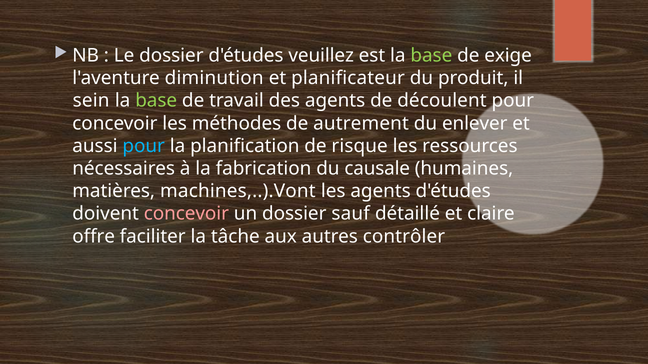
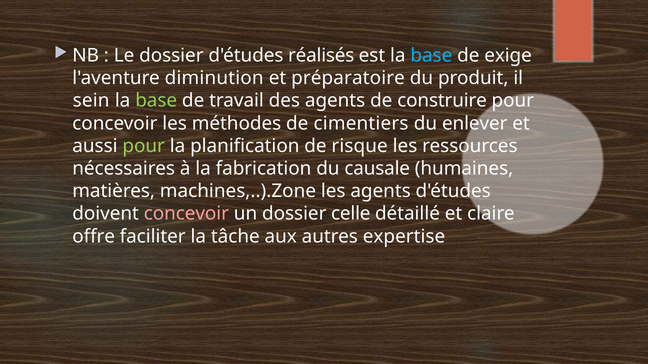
veuillez: veuillez -> réalisés (321, 56)
base colour: light green -> light blue (431, 56)
planificateur: planificateur -> préparatoire (348, 78)
découlent: découlent -> construire (442, 101)
autrement: autrement -> cimentiers (361, 123)
pour colour: light blue -> light green (144, 146)
machines,..).Vont: machines,..).Vont -> machines,..).Zone (238, 191)
sauf: sauf -> celle (351, 214)
contrôler: contrôler -> expertise (404, 237)
